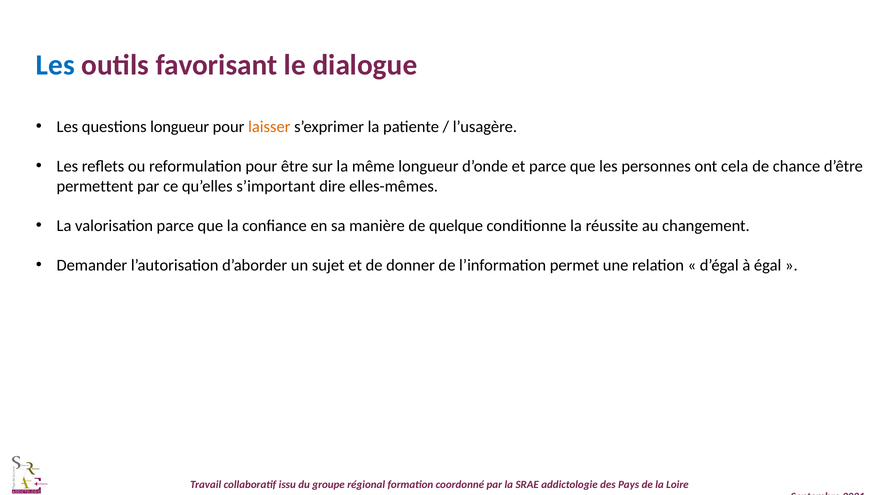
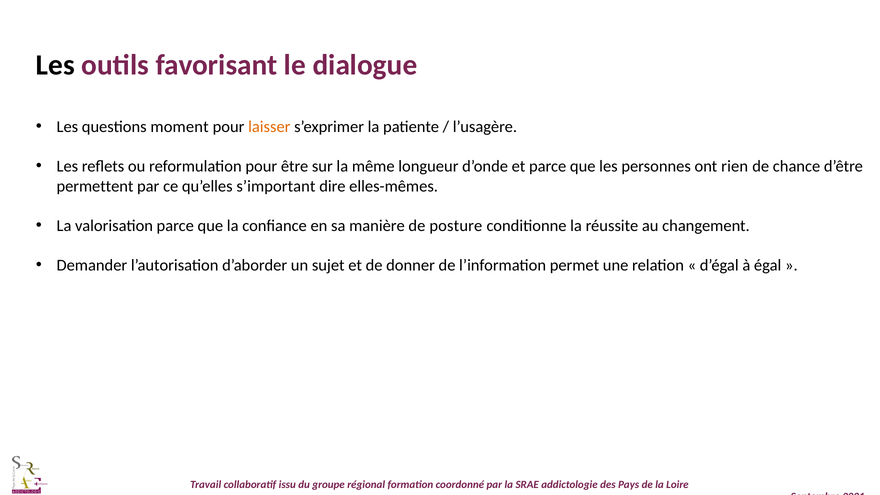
Les colour: blue -> black (55, 65)
questions longueur: longueur -> moment (180, 127)
cela: cela -> rien (735, 166)
quelque: quelque -> posture (456, 226)
